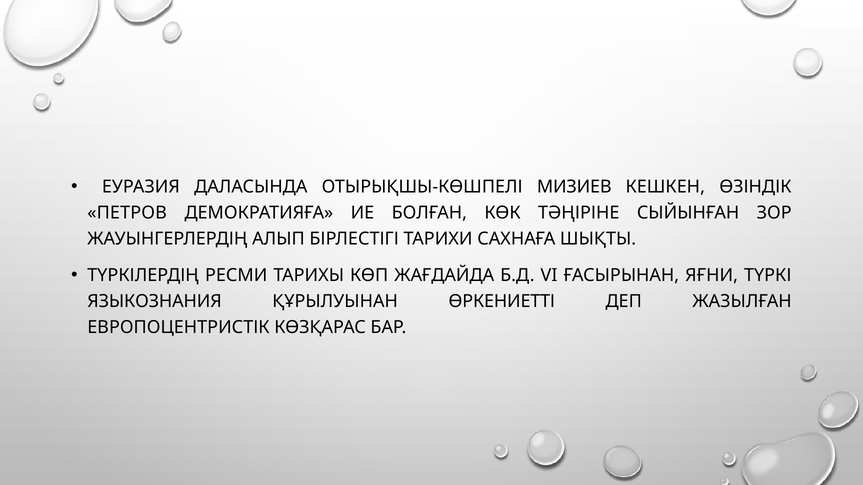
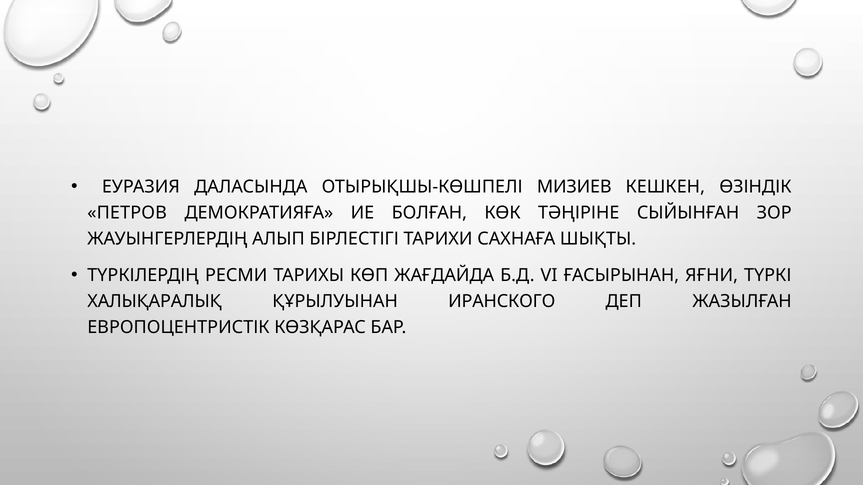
ЯЗЫКОЗНАНИЯ: ЯЗЫКОЗНАНИЯ -> ХАЛЫҚАРАЛЫҚ (155, 302)
ӨРКЕНИЕТТІ: ӨРКЕНИЕТТІ -> ИРАНСКОГО (502, 302)
